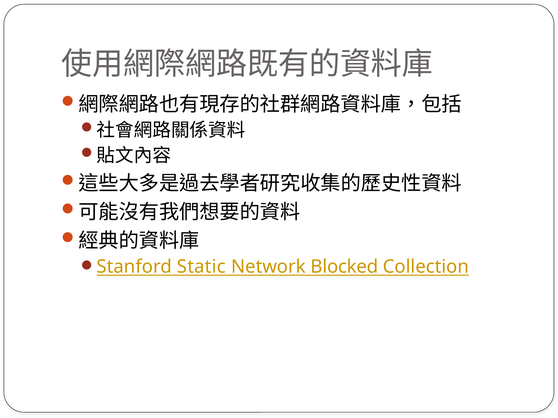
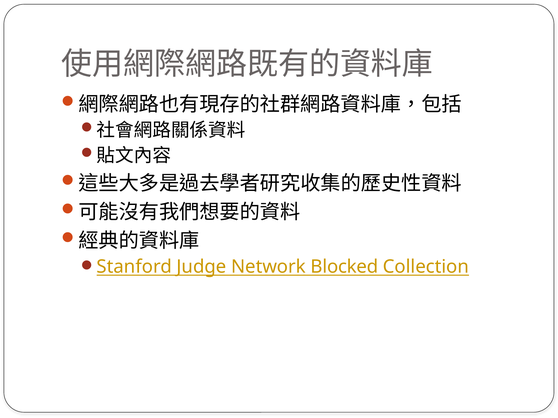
Static: Static -> Judge (201, 267)
